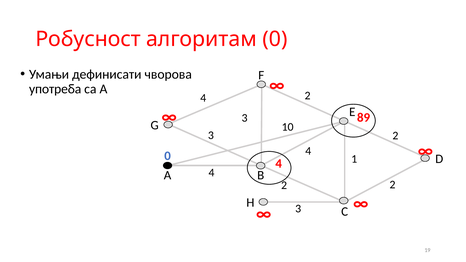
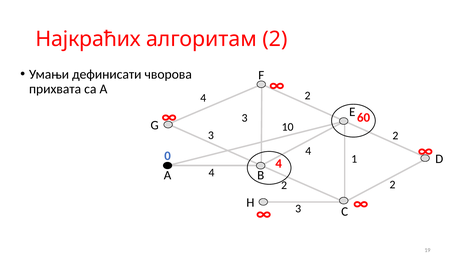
Робусност: Робусност -> Најкраћих (88, 39)
алгоритам 0: 0 -> 2 (275, 39)
употреба: употреба -> прихвата (55, 89)
89: 89 -> 60 (364, 118)
